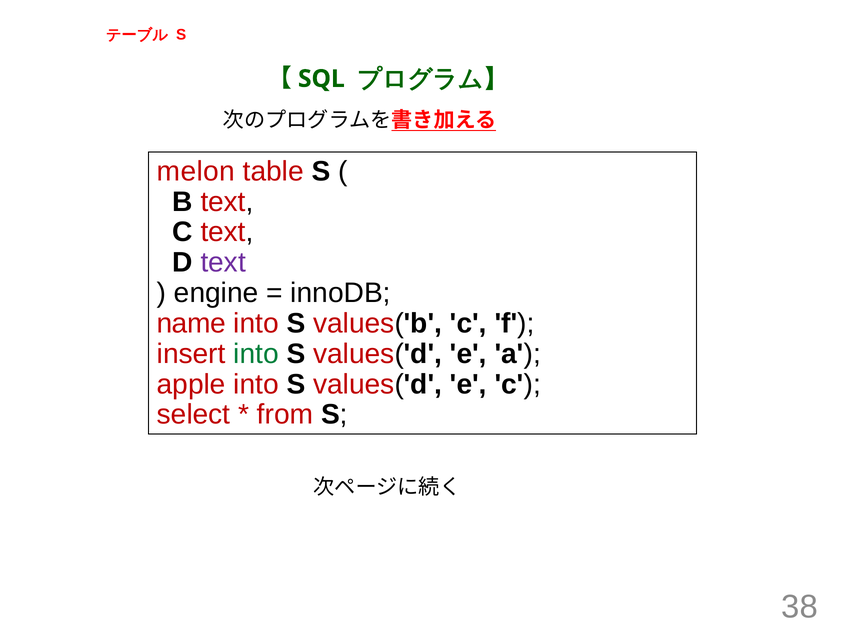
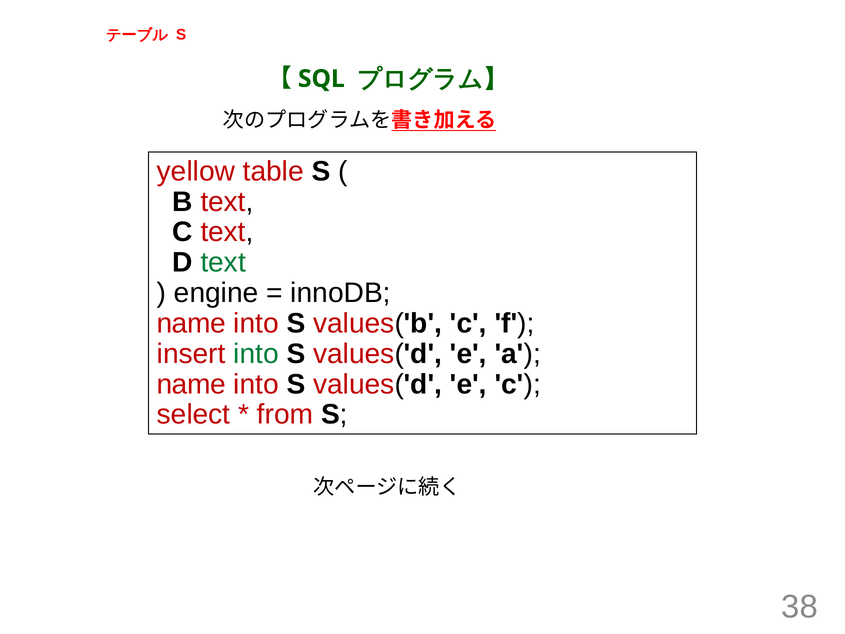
melon: melon -> yellow (196, 171)
text colour: purple -> green (223, 262)
apple: apple -> name (191, 384)
